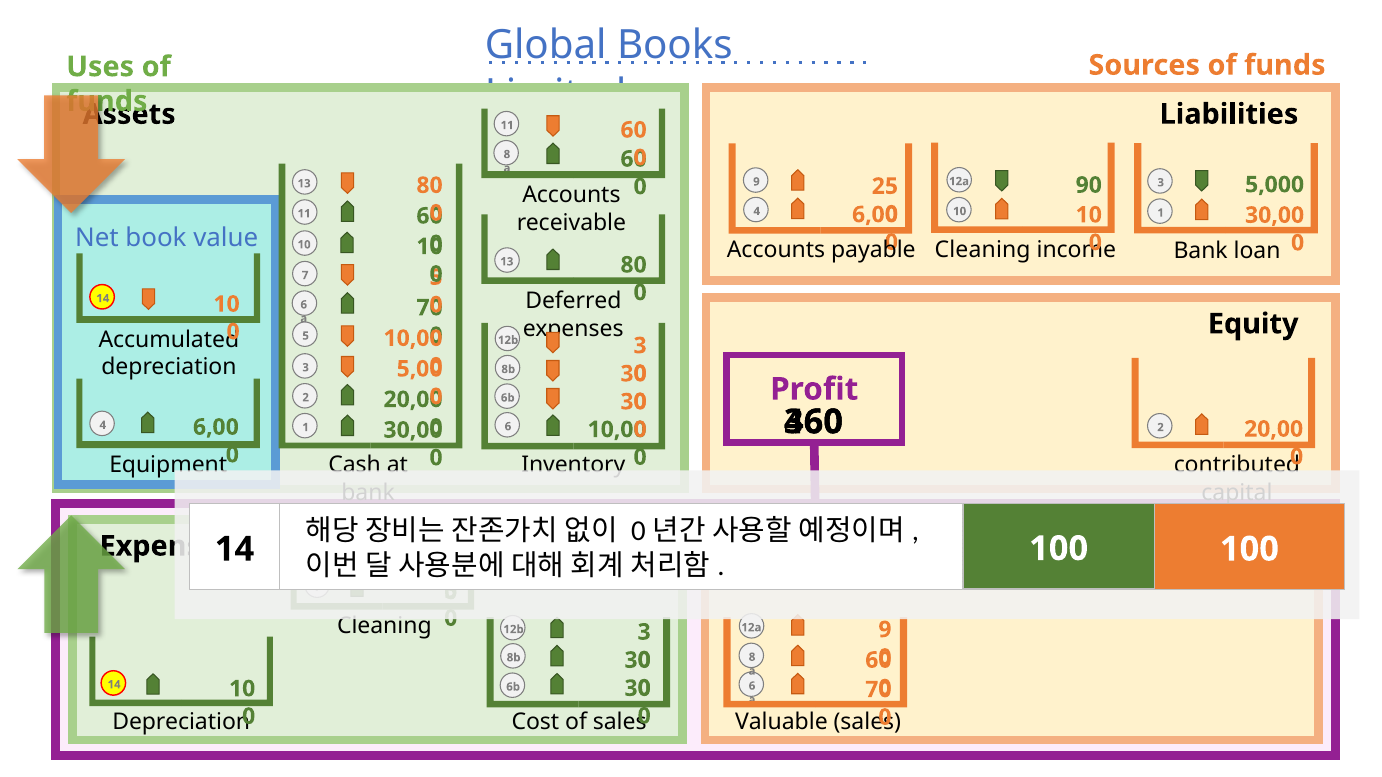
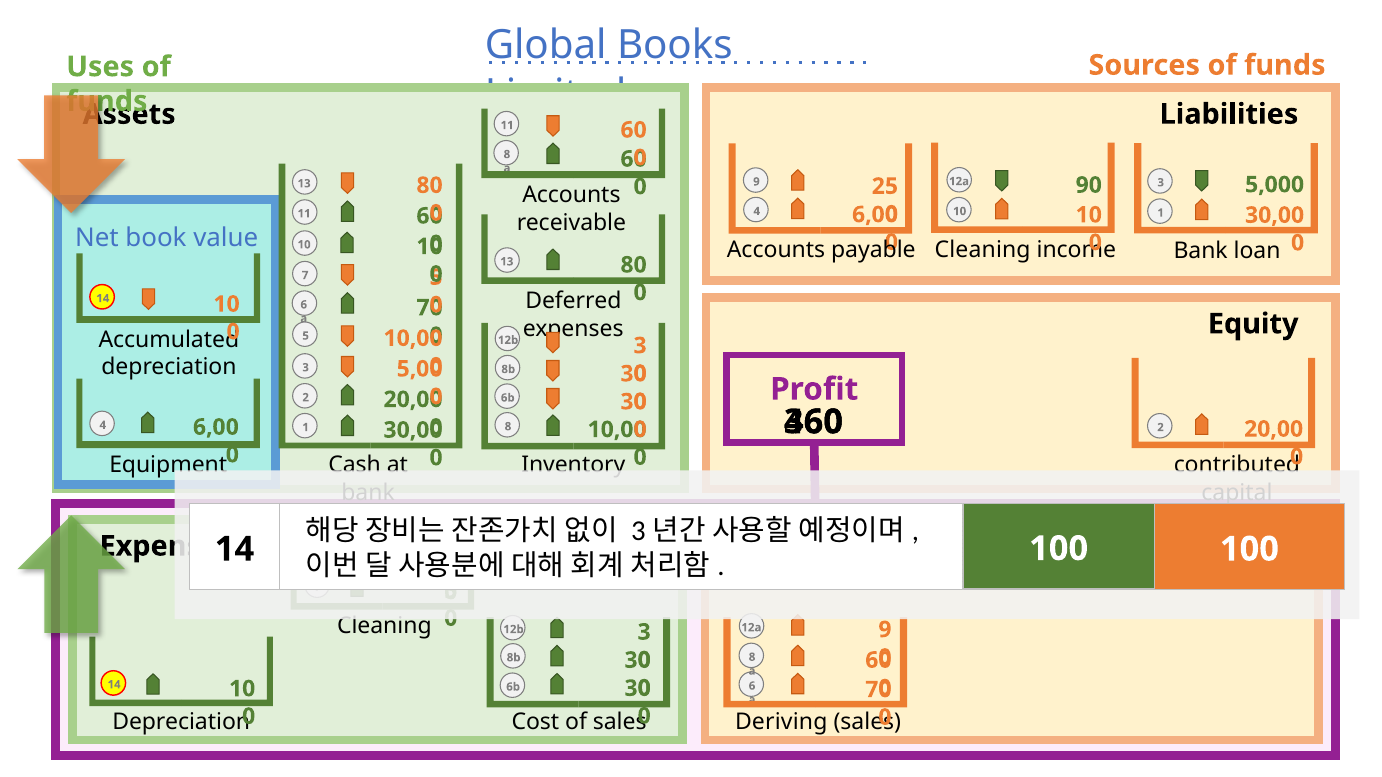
4 6: 6 -> 8 (508, 427)
0: 0 -> 3 (638, 532)
Valuable: Valuable -> Deriving (781, 722)
